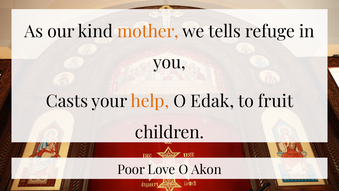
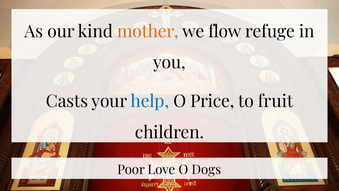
tells: tells -> flow (225, 32)
help colour: orange -> blue (150, 101)
Edak: Edak -> Price (212, 101)
Akon: Akon -> Dogs (206, 170)
